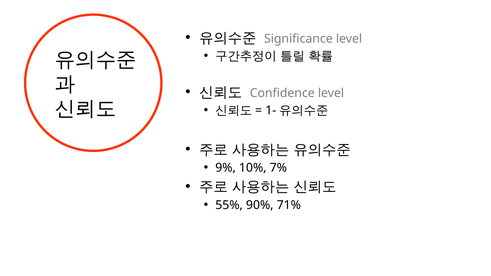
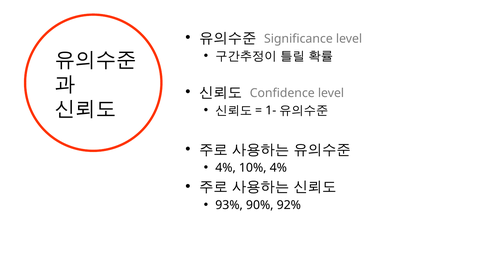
9%: 9% -> 4% (226, 168)
10% 7%: 7% -> 4% (278, 168)
55%: 55% -> 93% (229, 205)
71%: 71% -> 92% (289, 205)
